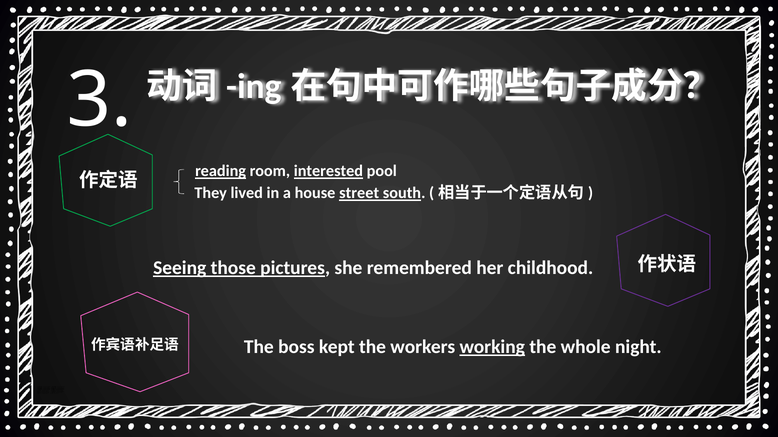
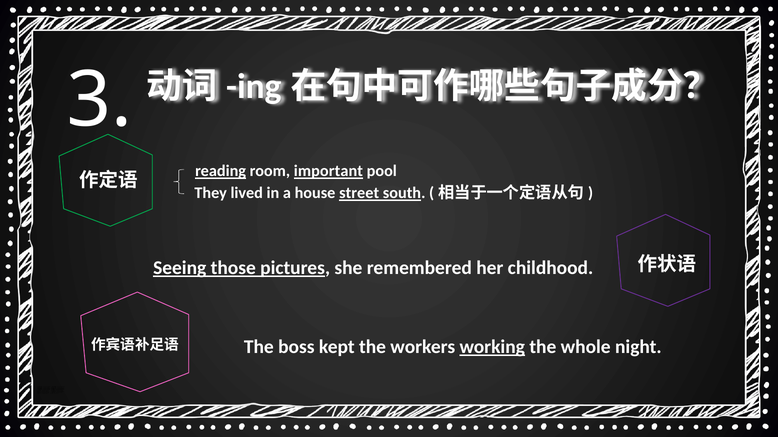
interested: interested -> important (328, 171)
